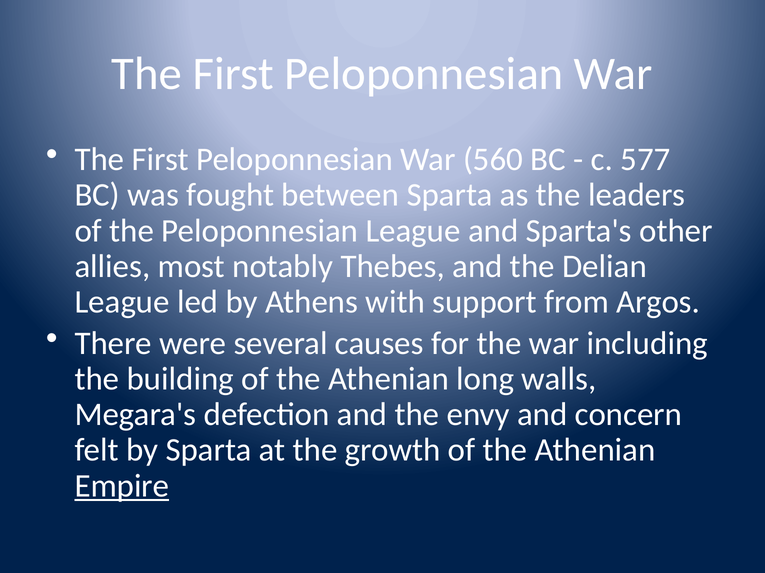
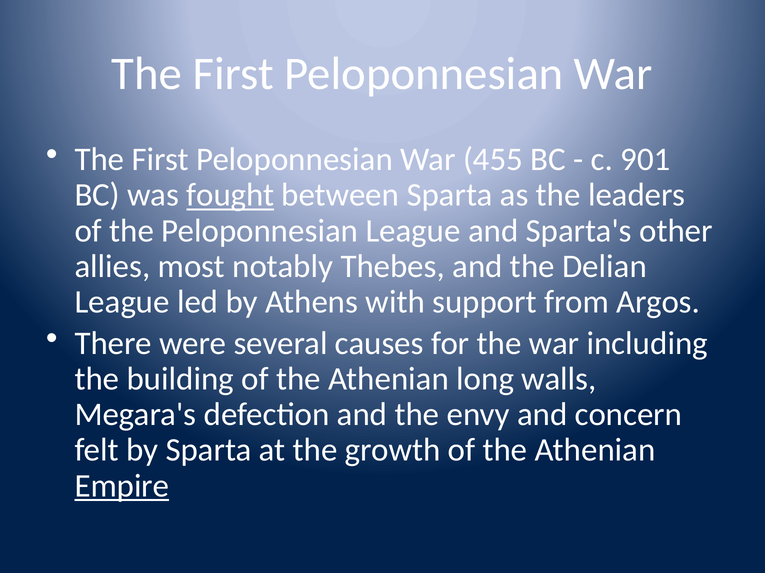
560: 560 -> 455 (493, 160)
577: 577 -> 901 (645, 160)
fought underline: none -> present (230, 195)
